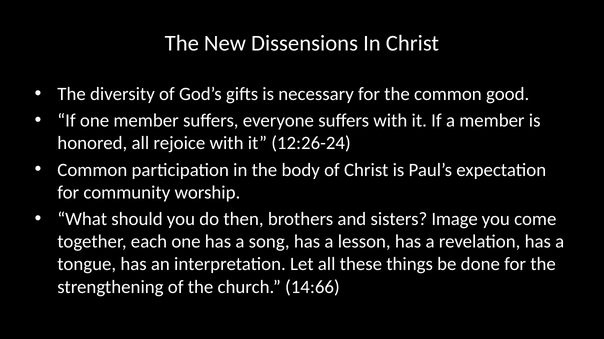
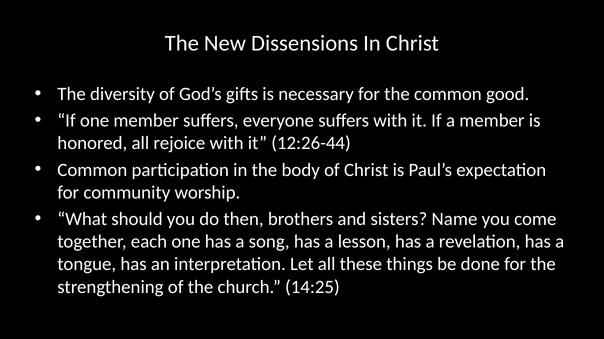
12:26-24: 12:26-24 -> 12:26-44 (311, 144)
Image: Image -> Name (454, 220)
14:66: 14:66 -> 14:25 (312, 287)
